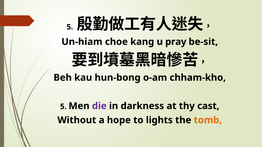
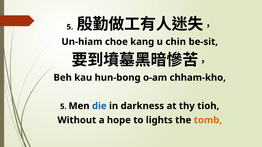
pray: pray -> chin (176, 42)
die colour: purple -> blue (99, 106)
cast: cast -> tioh (208, 106)
